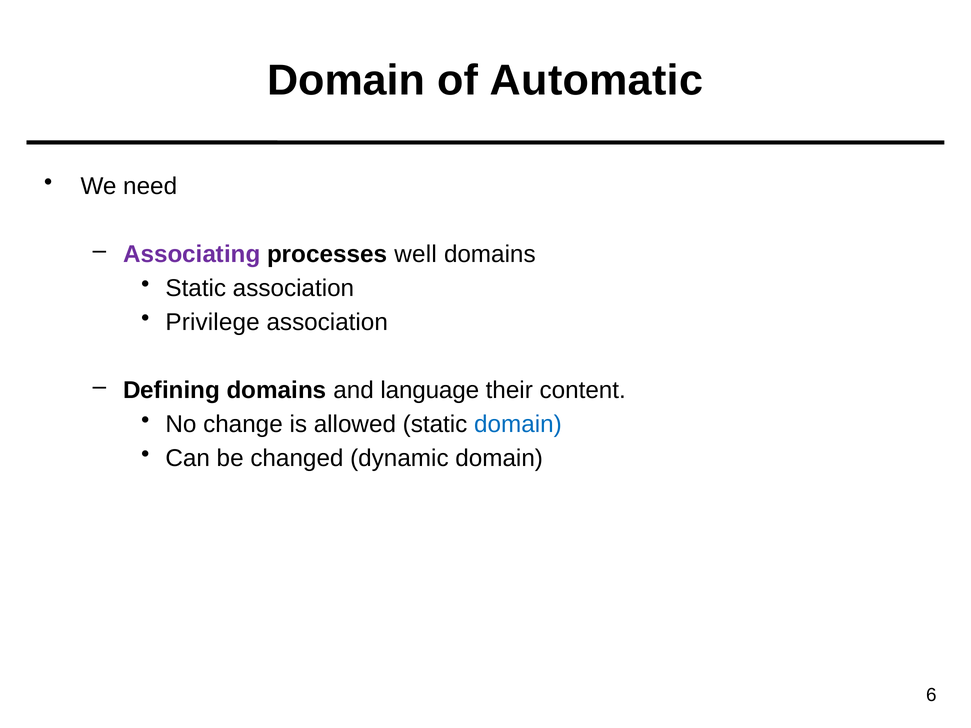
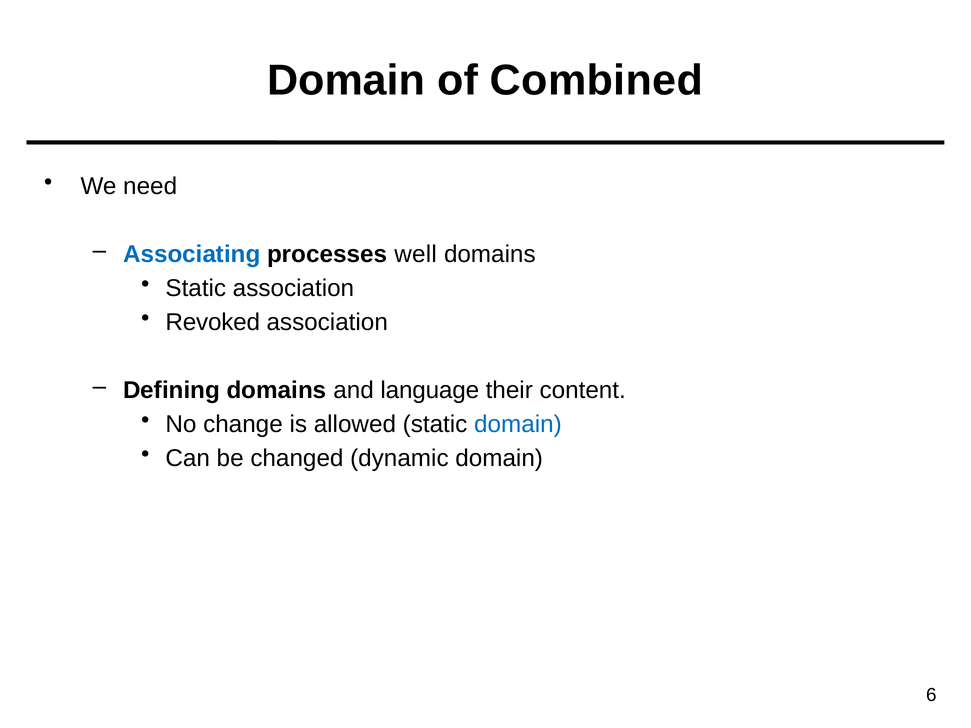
Automatic: Automatic -> Combined (596, 81)
Associating colour: purple -> blue (192, 254)
Privilege: Privilege -> Revoked (213, 322)
